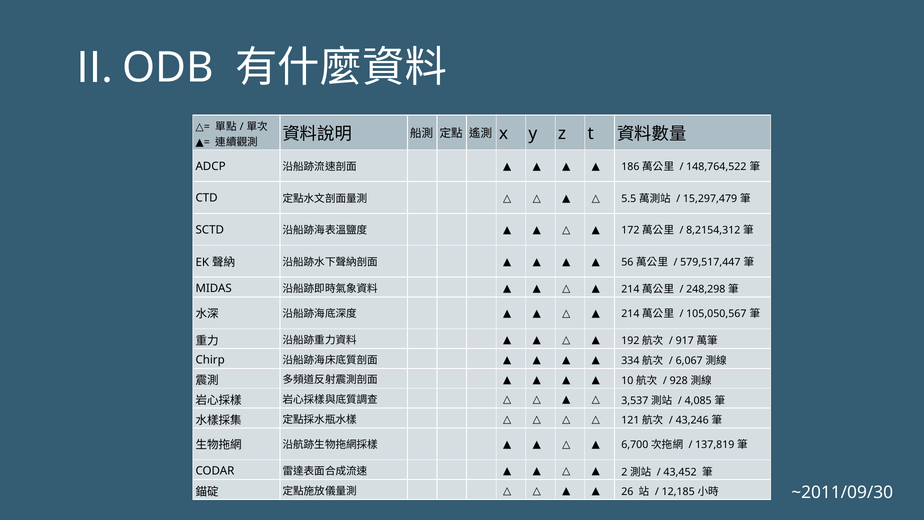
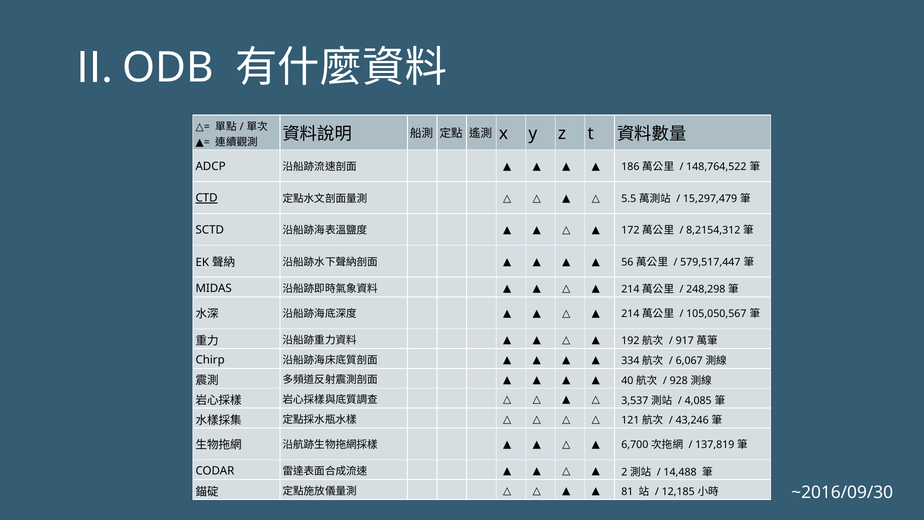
CTD underline: none -> present (207, 198)
10: 10 -> 40 (627, 380)
43,452: 43,452 -> 14,488 (680, 472)
26: 26 -> 81 (627, 492)
~2011/09/30: ~2011/09/30 -> ~2016/09/30 (842, 492)
